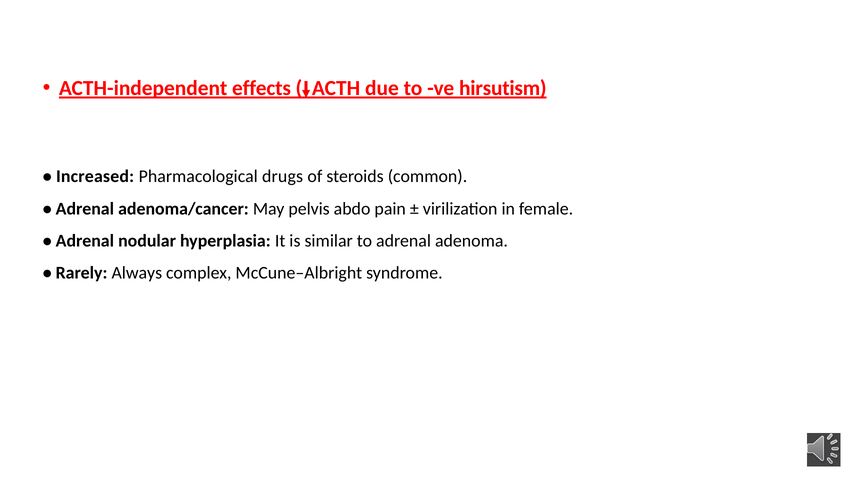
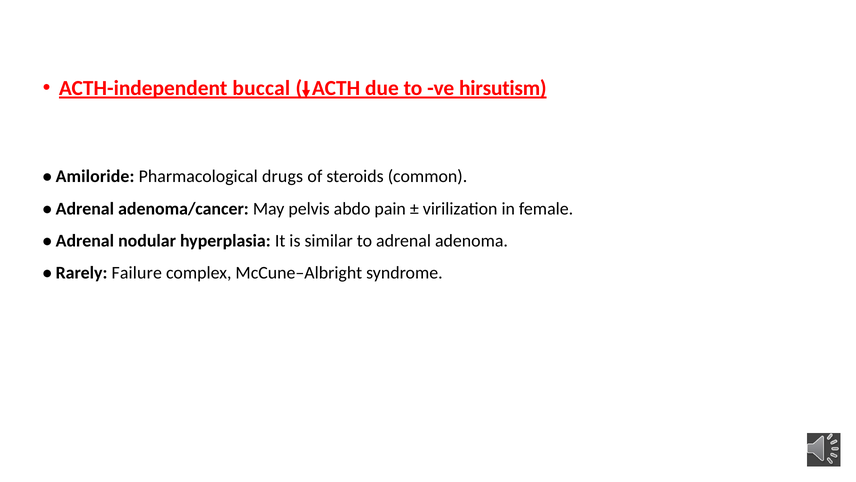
effects: effects -> buccal (261, 88)
Increased: Increased -> Amiloride (95, 176)
Always: Always -> Failure (137, 273)
